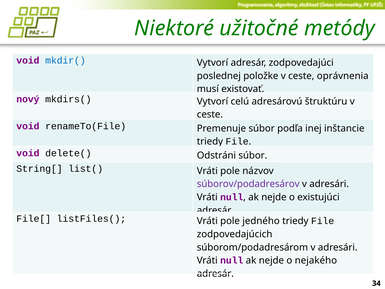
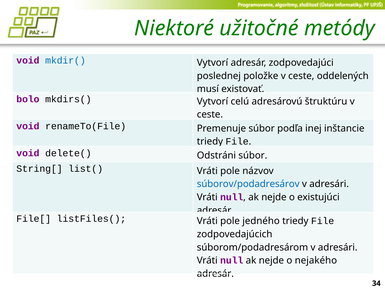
oprávnenia: oprávnenia -> oddelených (343, 76)
nový: nový -> bolo (28, 99)
súborov/podadresárov colour: purple -> blue (248, 184)
